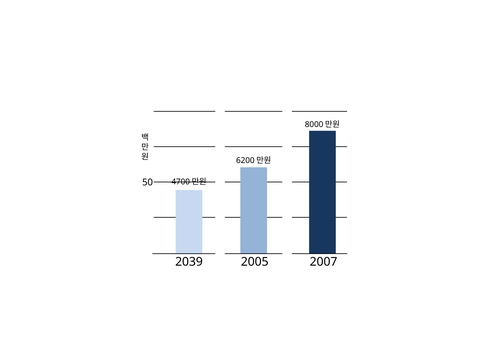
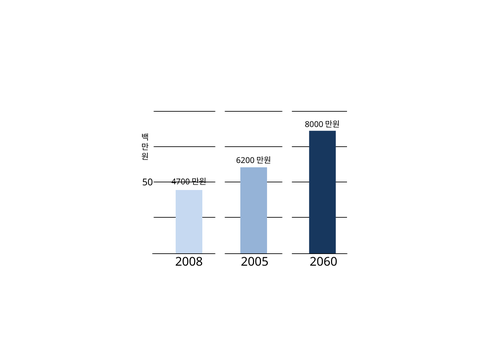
2039: 2039 -> 2008 (189, 262)
2007: 2007 -> 2060 (324, 262)
